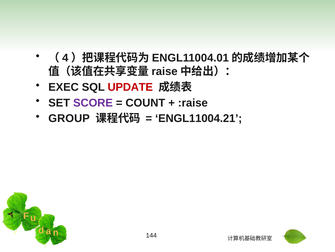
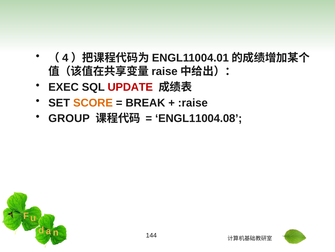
SCORE colour: purple -> orange (93, 102)
COUNT: COUNT -> BREAK (145, 102)
ENGL11004.21: ENGL11004.21 -> ENGL11004.08 (199, 118)
